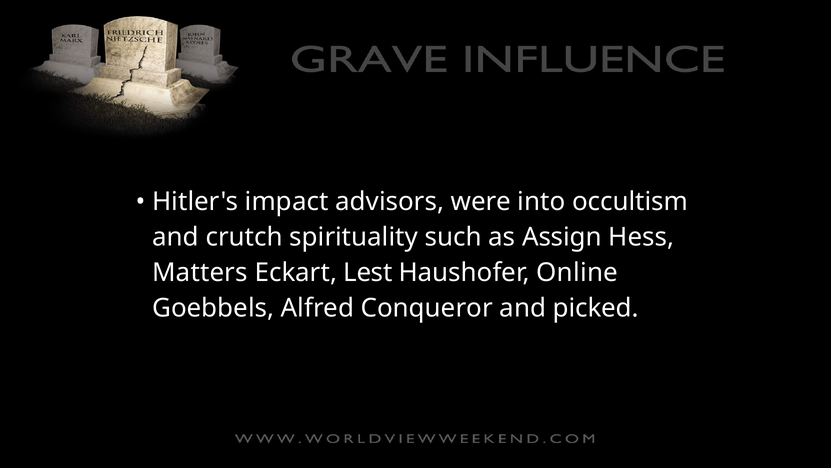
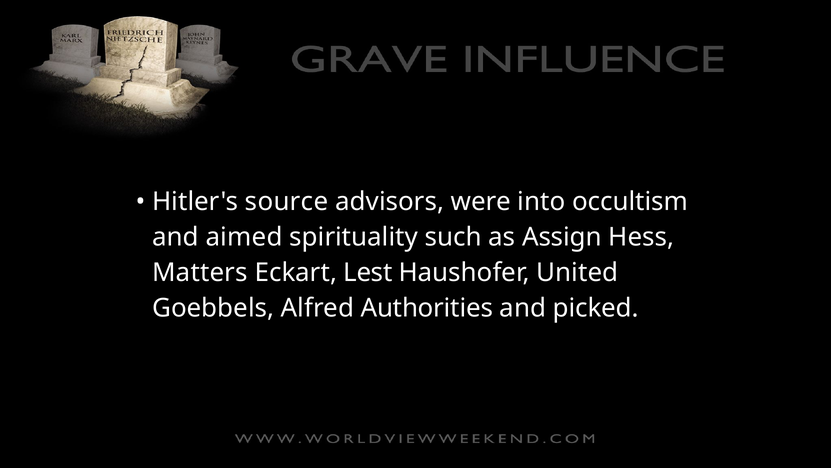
impact: impact -> source (287, 202)
crutch: crutch -> aimed (244, 237)
Online: Online -> United (577, 272)
Conqueror: Conqueror -> Authorities (427, 308)
